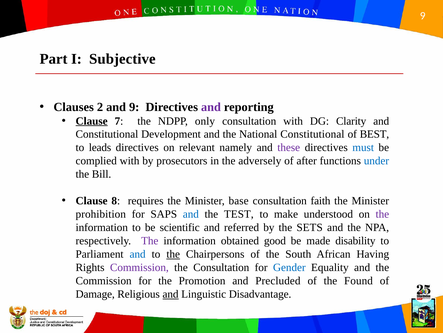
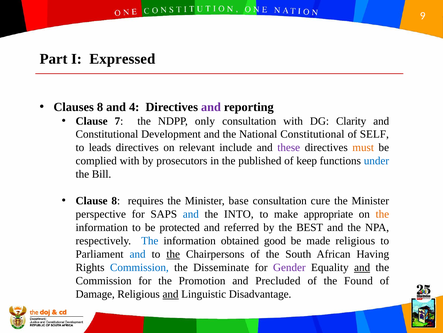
Subjective: Subjective -> Expressed (122, 59)
Clauses 2: 2 -> 8 (100, 107)
and 9: 9 -> 4 (134, 107)
Clause underline: present -> none (92, 121)
BEST: BEST -> SELF (374, 134)
namely: namely -> include (236, 147)
must colour: blue -> orange (363, 147)
adversely: adversely -> published (260, 161)
after: after -> keep (307, 161)
faith: faith -> cure (320, 200)
prohibition: prohibition -> perspective (101, 214)
TEST: TEST -> INTO (239, 214)
understood: understood -> appropriate (328, 214)
the colour: purple -> orange (382, 214)
scientific: scientific -> protected (180, 227)
SETS: SETS -> BEST (310, 227)
The colour: purple -> blue (150, 240)
made disability: disability -> religious (355, 240)
Commission colour: purple -> blue (139, 267)
the Consultation: Consultation -> Disseminate (221, 267)
Gender colour: blue -> purple (289, 267)
and underline: none -> present (362, 267)
